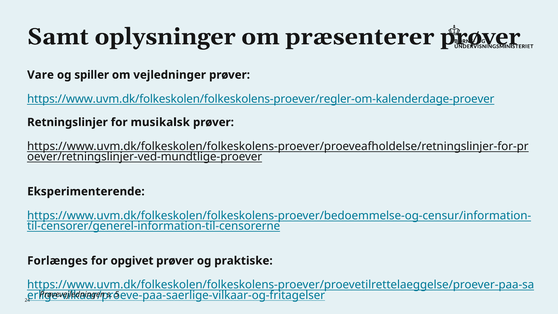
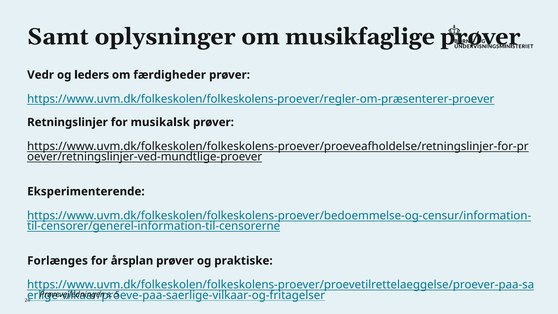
præsenterer: præsenterer -> musikfaglige (360, 37)
Vare: Vare -> Vedr (41, 75)
spiller: spiller -> leders (92, 75)
vejledninger: vejledninger -> færdigheder (170, 75)
https://www.uvm.dk/folkeskolen/folkeskolens-proever/regler-om-kalenderdage-proever: https://www.uvm.dk/folkeskolen/folkeskolens-proever/regler-om-kalenderdage-proever -> https://www.uvm.dk/folkeskolen/folkeskolens-proever/regler-om-præsenterer-proever (261, 99)
opgivet: opgivet -> årsplan (132, 261)
